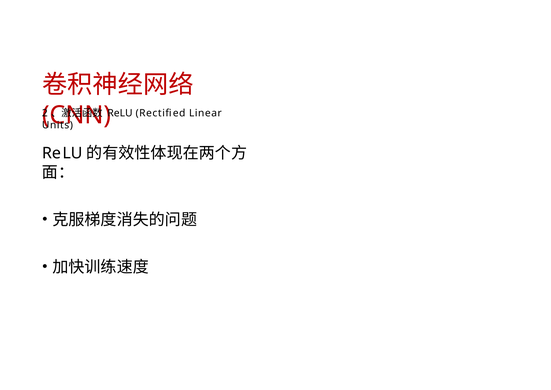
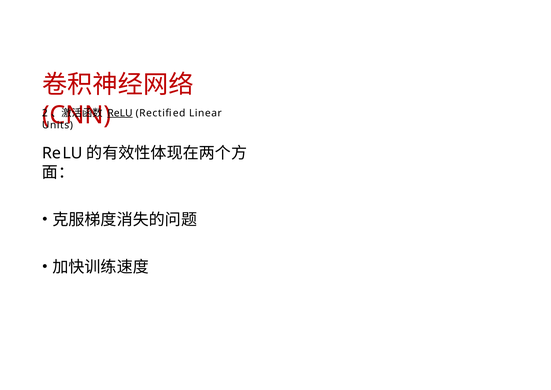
ReLU underline: none -> present (120, 113)
